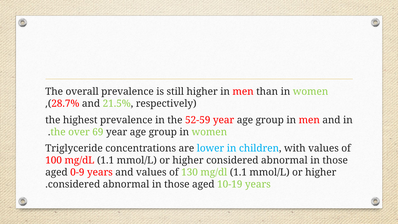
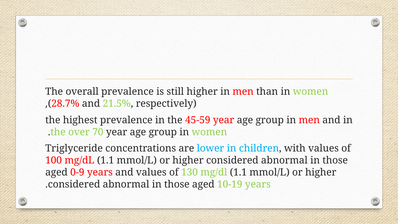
52-59: 52-59 -> 45-59 (198, 120)
69: 69 -> 70 (98, 132)
